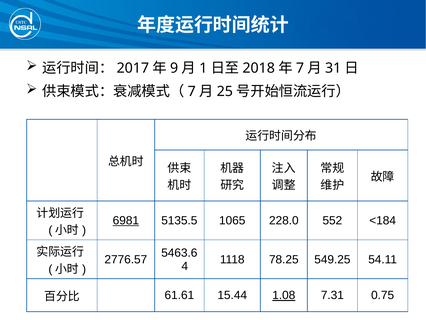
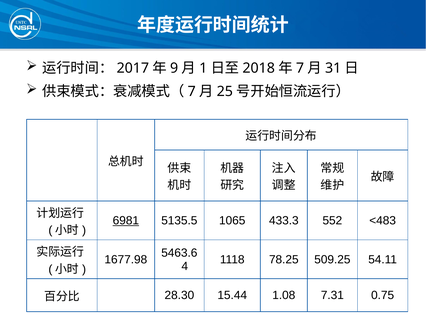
228.0: 228.0 -> 433.3 (284, 220)
<184: <184 -> <483 (383, 220)
2776.57: 2776.57 -> 1677.98 (126, 259)
549.25: 549.25 -> 509.25 (332, 259)
61.61: 61.61 -> 28.30 (179, 295)
1.08 underline: present -> none (284, 295)
